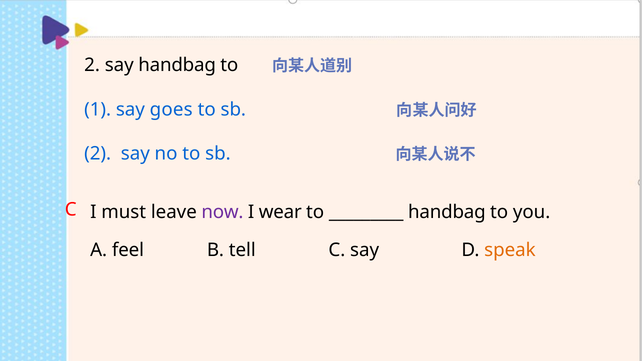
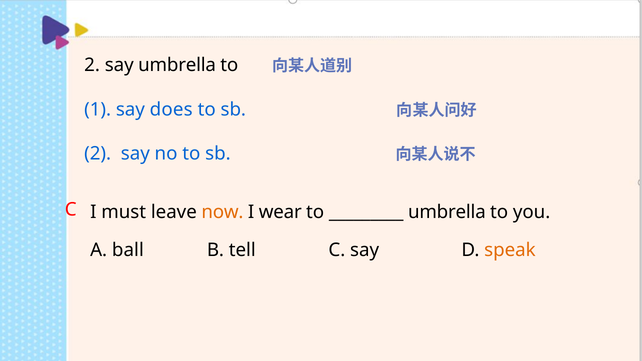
say handbag: handbag -> umbrella (177, 65)
goes: goes -> does (171, 110)
now colour: purple -> orange (222, 212)
handbag: handbag -> umbrella (447, 212)
feel: feel -> ball (128, 250)
